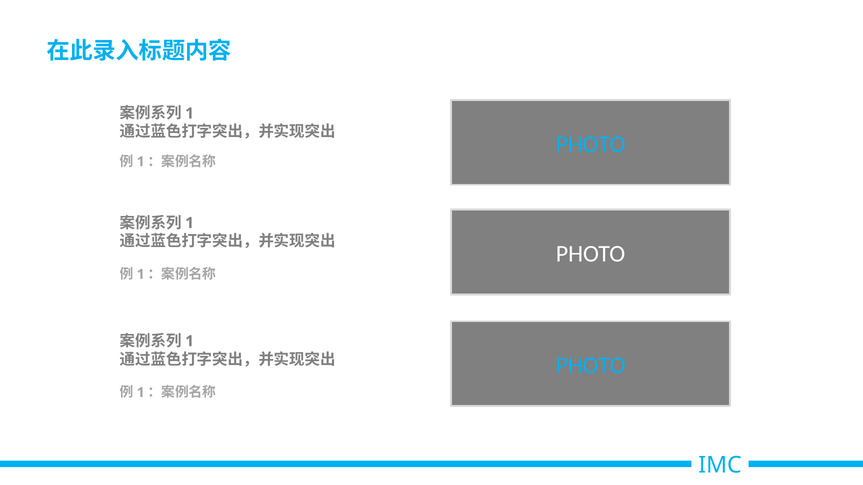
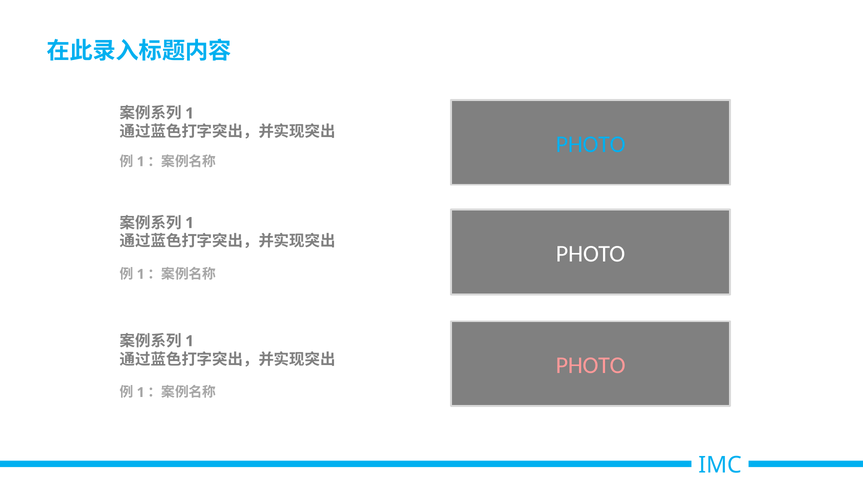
PHOTO colour: light blue -> pink (591, 366)
